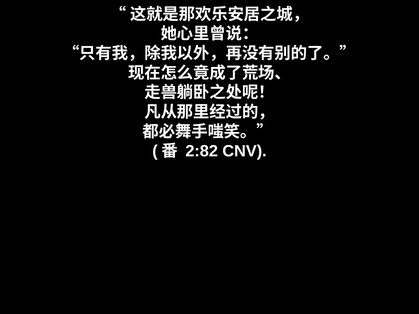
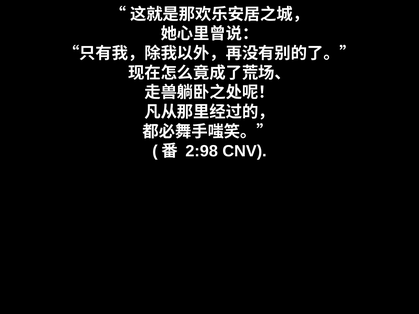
2:82: 2:82 -> 2:98 (202, 151)
